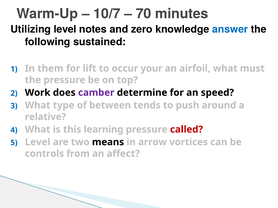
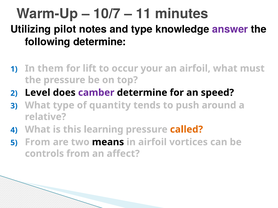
70: 70 -> 11 (144, 14)
Utilizing level: level -> pilot (65, 29)
and zero: zero -> type (142, 29)
answer colour: blue -> purple (230, 29)
following sustained: sustained -> determine (100, 42)
Work: Work -> Level (38, 93)
between: between -> quantity (110, 105)
called colour: red -> orange (186, 130)
Level: Level -> From (38, 142)
in arrow: arrow -> airfoil (152, 142)
